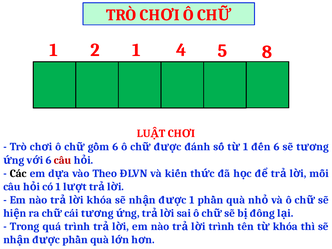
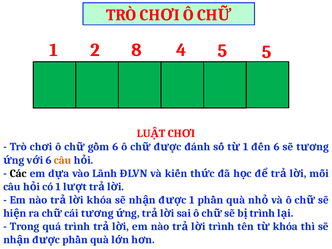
2 1: 1 -> 8 (137, 50)
5 8: 8 -> 5 (267, 52)
câu colour: red -> orange (63, 160)
Theo: Theo -> Lãnh (105, 173)
đông: đông -> trình (262, 213)
